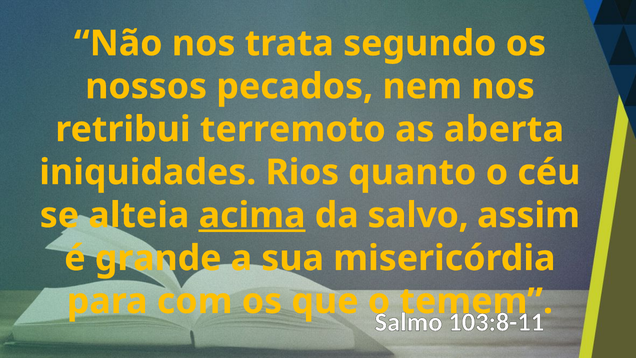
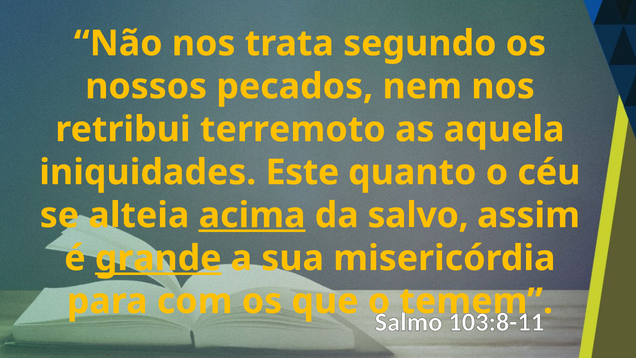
aberta: aberta -> aquela (504, 129)
Rios: Rios -> Este (302, 172)
grande underline: none -> present (158, 258)
